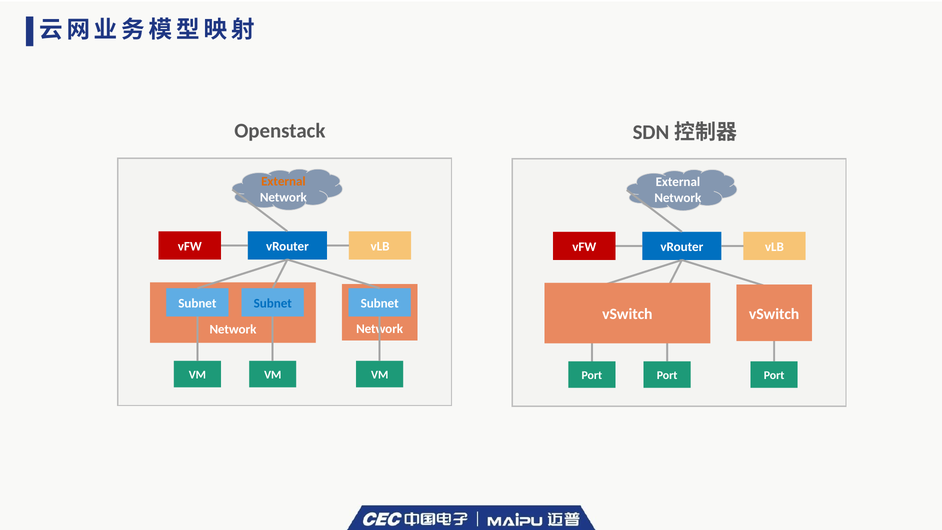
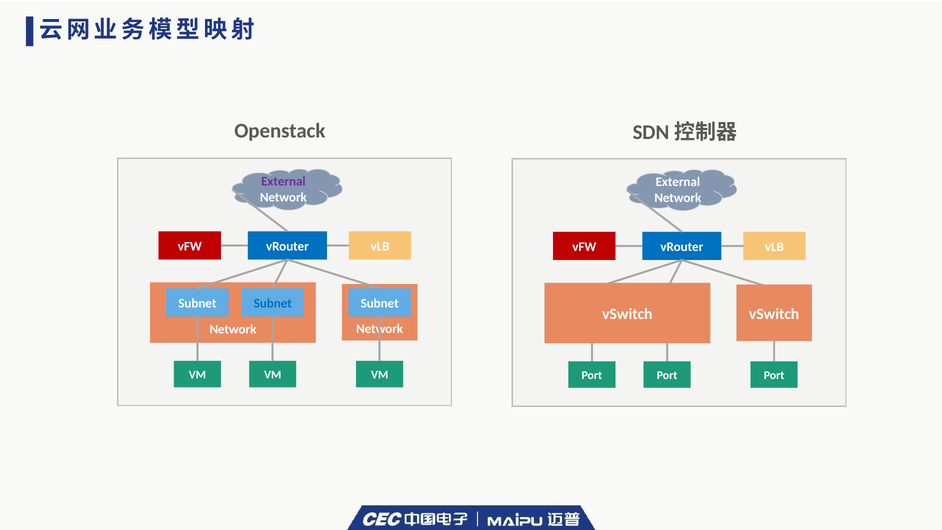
External colour: orange -> purple (283, 182)
